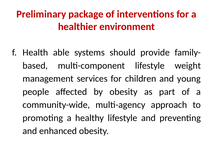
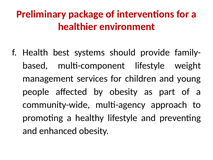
able: able -> best (61, 52)
